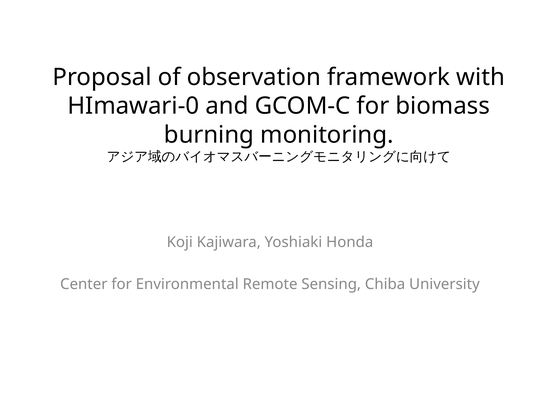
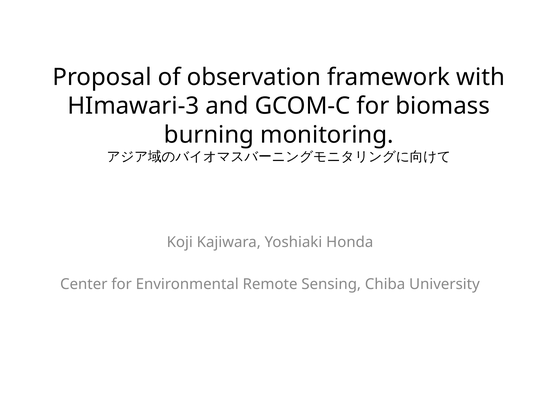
HImawari-0: HImawari-0 -> HImawari-3 (133, 106)
